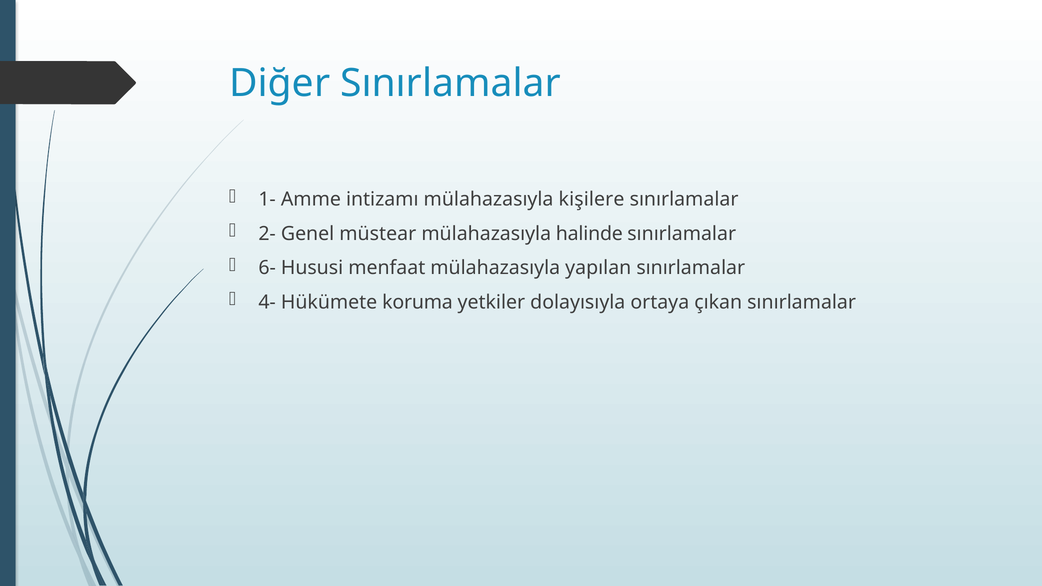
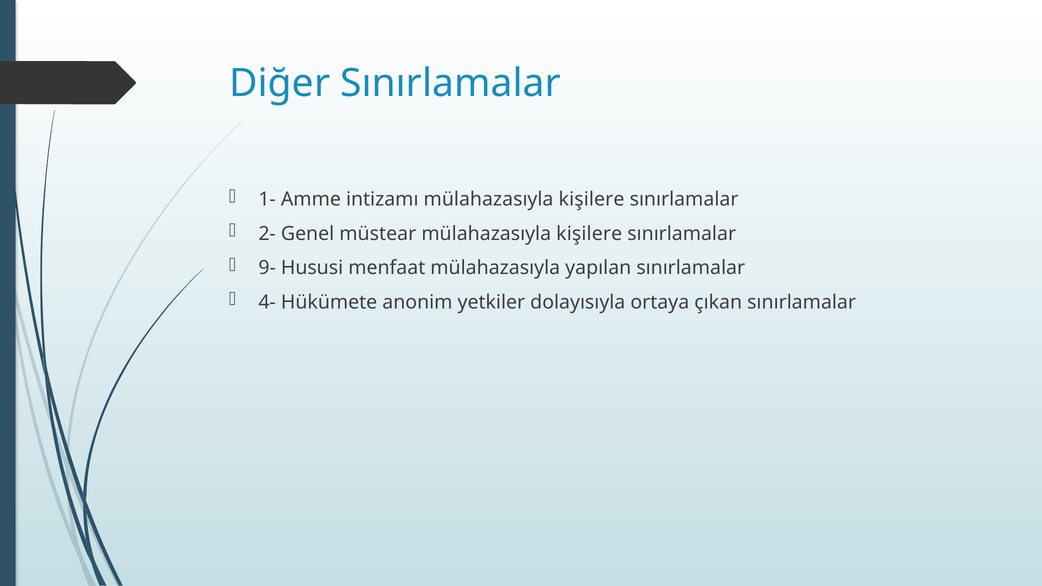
halinde: halinde -> kişilere (589, 234)
6-: 6- -> 9- (267, 268)
koruma: koruma -> anonim (417, 302)
